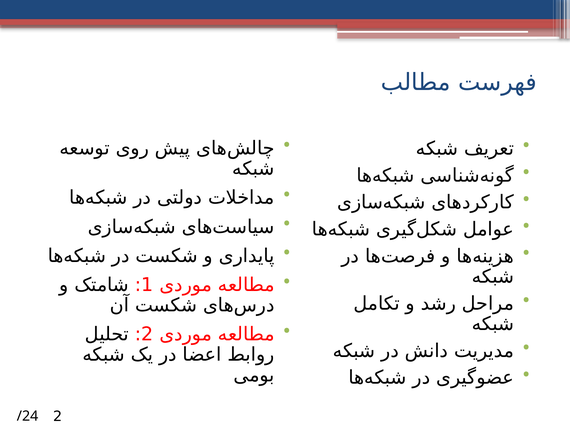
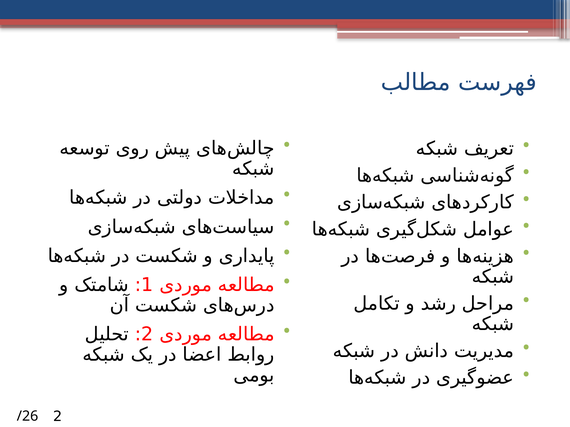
/24: /24 -> /26 (28, 417)
